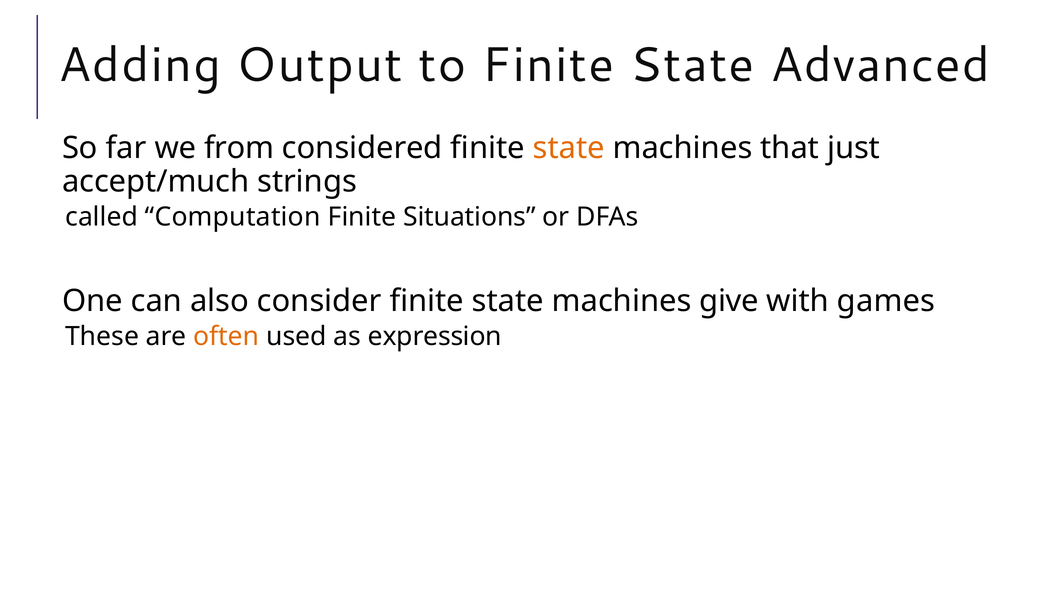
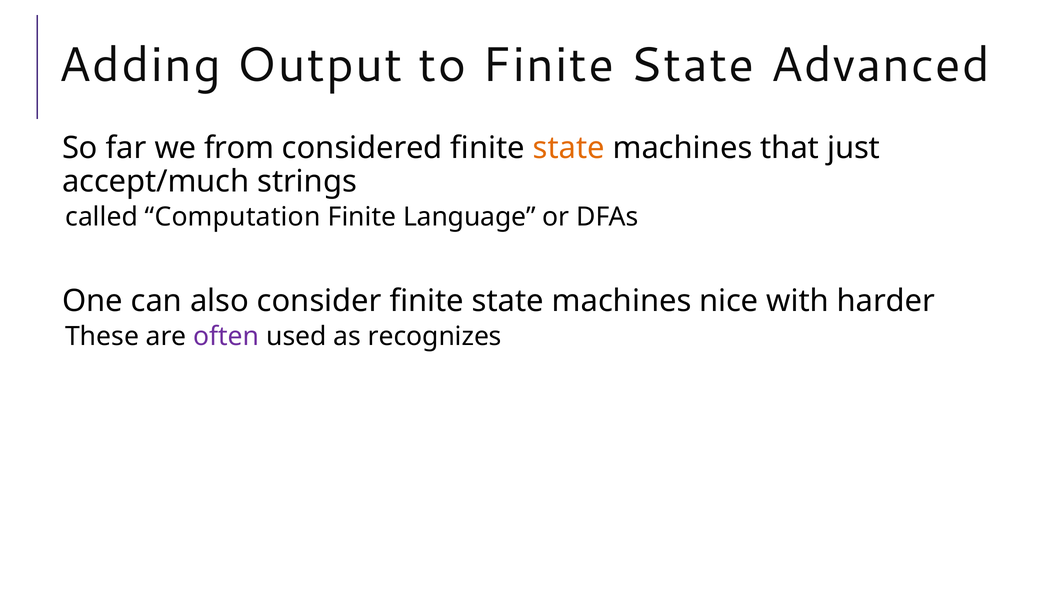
Situations: Situations -> Language (469, 217)
give: give -> nice (729, 301)
games: games -> harder (886, 301)
often colour: orange -> purple (226, 337)
expression: expression -> recognizes (435, 337)
